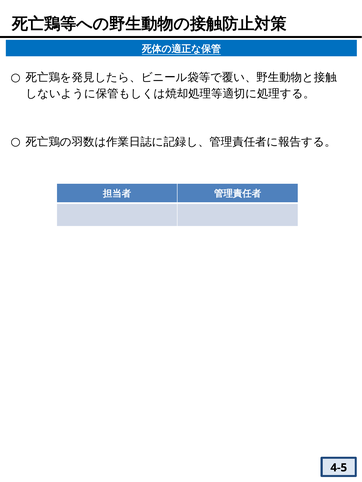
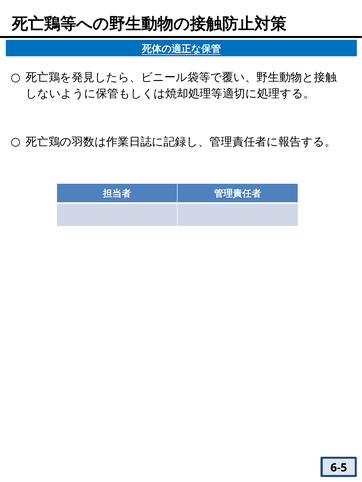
4-5: 4-5 -> 6-5 (339, 468)
